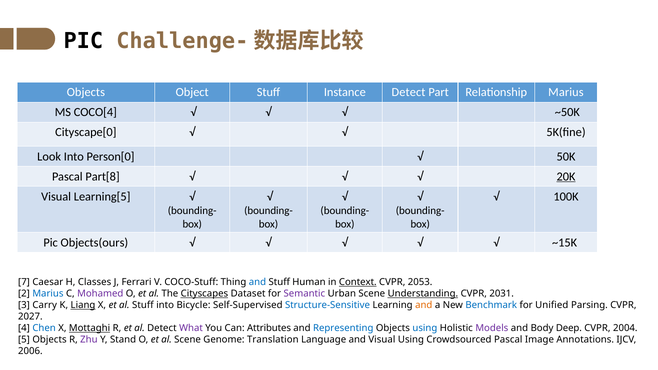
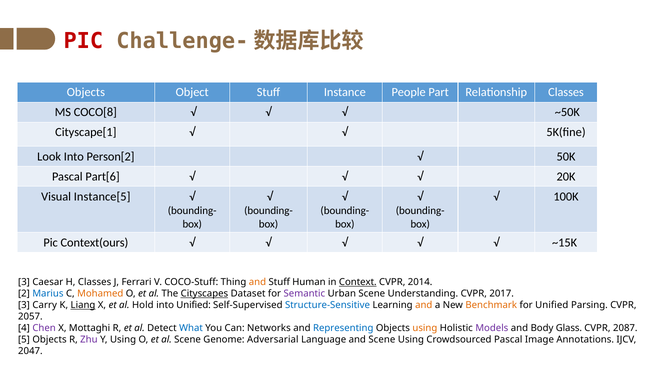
PIC colour: black -> red (83, 41)
Instance Detect: Detect -> People (409, 92)
Relationship Marius: Marius -> Classes (566, 92)
COCO[4: COCO[4 -> COCO[8 (95, 112)
Cityscape[0: Cityscape[0 -> Cityscape[1 (86, 132)
Person[0: Person[0 -> Person[2 (111, 157)
Part[8: Part[8 -> Part[6 (103, 177)
20K underline: present -> none (566, 177)
Learning[5: Learning[5 -> Instance[5 (102, 197)
Objects(ours: Objects(ours -> Context(ours (94, 243)
7: 7 -> 3 (24, 282)
and colour: blue -> orange (257, 282)
2053: 2053 -> 2014 (420, 282)
Mohamed colour: purple -> orange (100, 294)
Understanding underline: present -> none (423, 294)
2031: 2031 -> 2017 (502, 294)
al Stuff: Stuff -> Hold (143, 305)
into Bicycle: Bicycle -> Unified (194, 305)
Benchmark colour: blue -> orange (491, 305)
2027: 2027 -> 2057 (30, 317)
Chen colour: blue -> purple (44, 328)
Mottaghi underline: present -> none (90, 328)
What colour: purple -> blue (191, 328)
Attributes: Attributes -> Networks (269, 328)
using colour: blue -> orange (425, 328)
Deep: Deep -> Glass (569, 328)
2004: 2004 -> 2087 (625, 328)
Y Stand: Stand -> Using (123, 340)
Translation: Translation -> Adversarial (273, 340)
and Visual: Visual -> Scene (382, 340)
2006: 2006 -> 2047 (30, 351)
